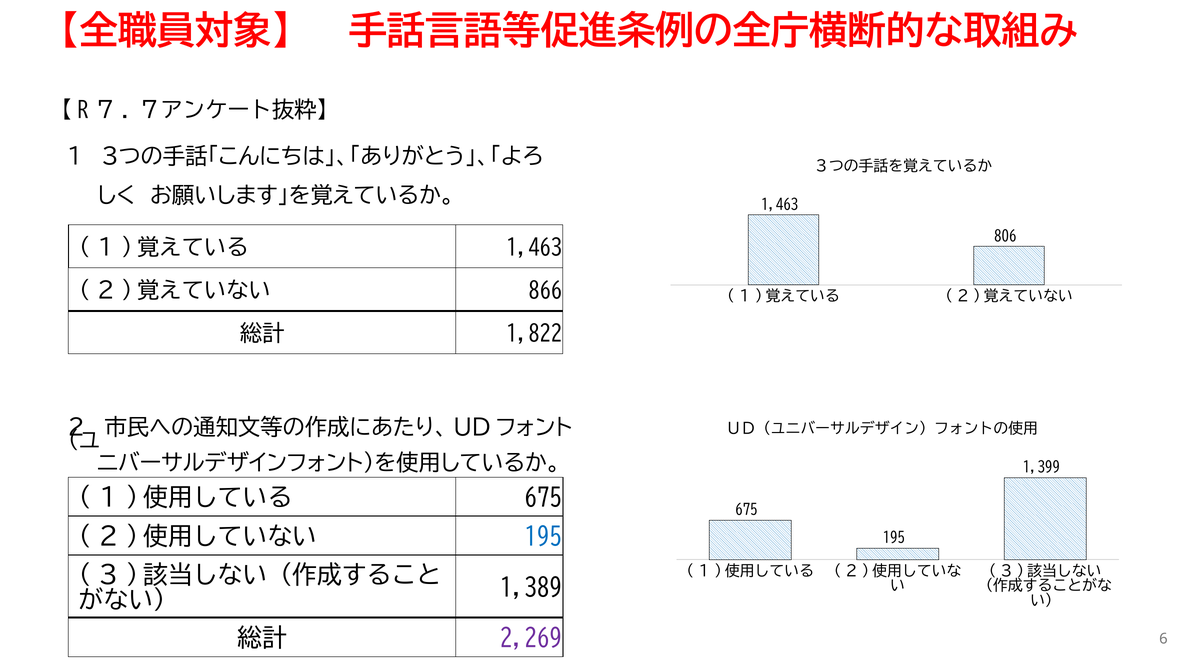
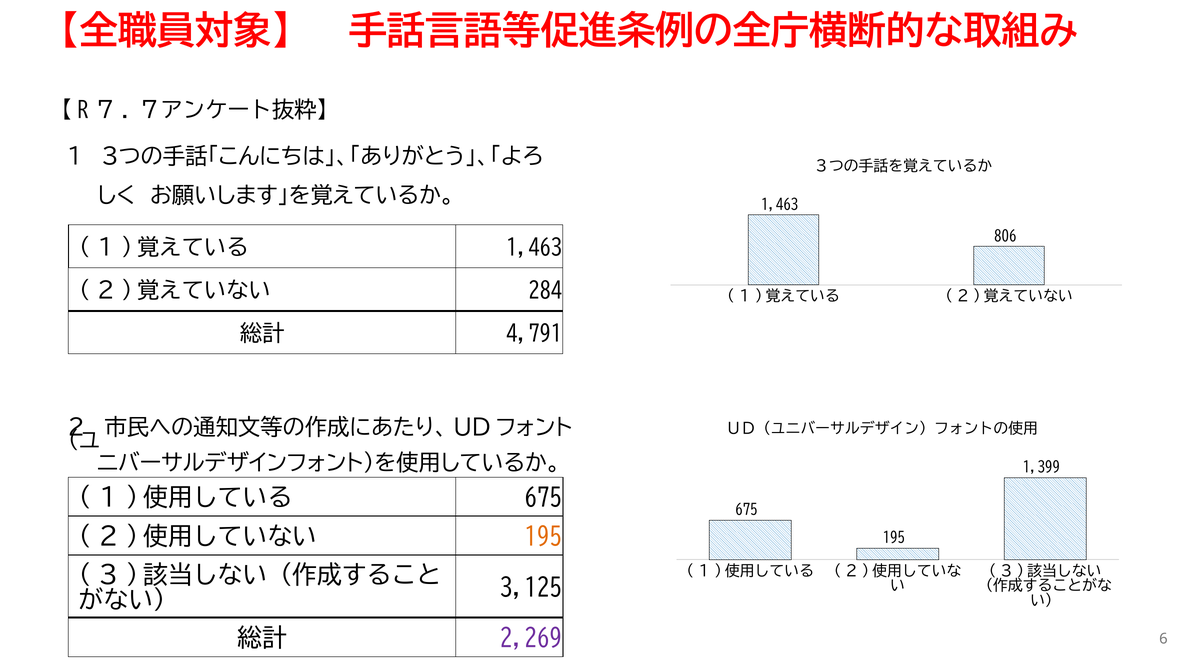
866: 866 -> 284 (545, 291)
1,822: 1,822 -> 4,791 (534, 334)
195 colour: blue -> orange (544, 537)
1,389: 1,389 -> 3,125 (531, 587)
